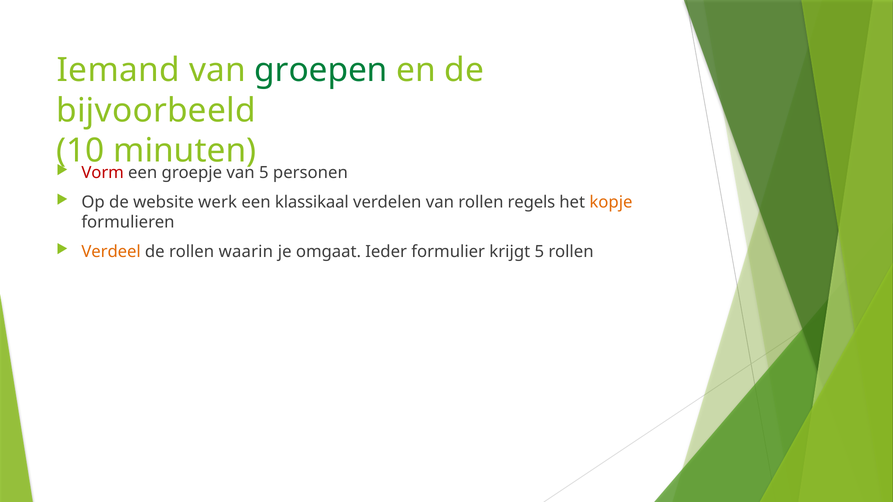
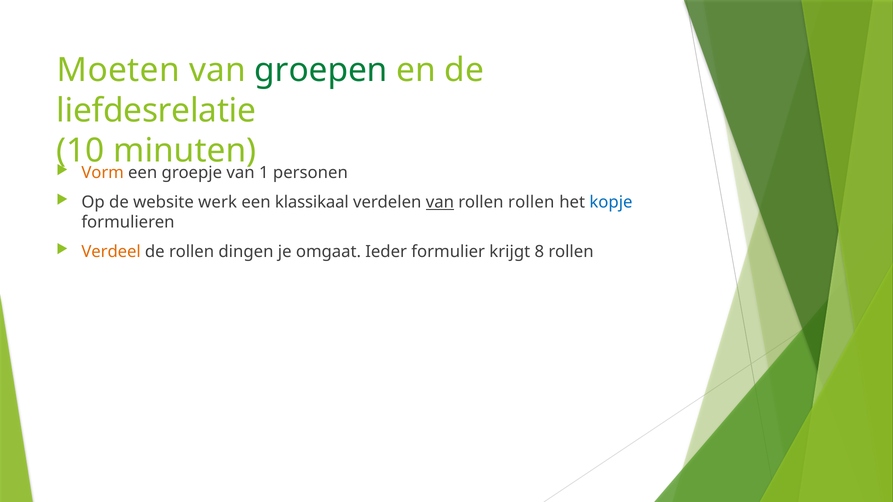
Iemand: Iemand -> Moeten (118, 70)
bijvoorbeeld: bijvoorbeeld -> liefdesrelatie (156, 111)
Vorm colour: red -> orange (103, 173)
5: 5 -> 1 (264, 173)
van underline: none -> present (440, 202)
rollen regels: regels -> rollen (531, 202)
kopje colour: orange -> blue (611, 202)
waarin: waarin -> dingen (246, 252)
krijgt 5: 5 -> 8 (539, 252)
